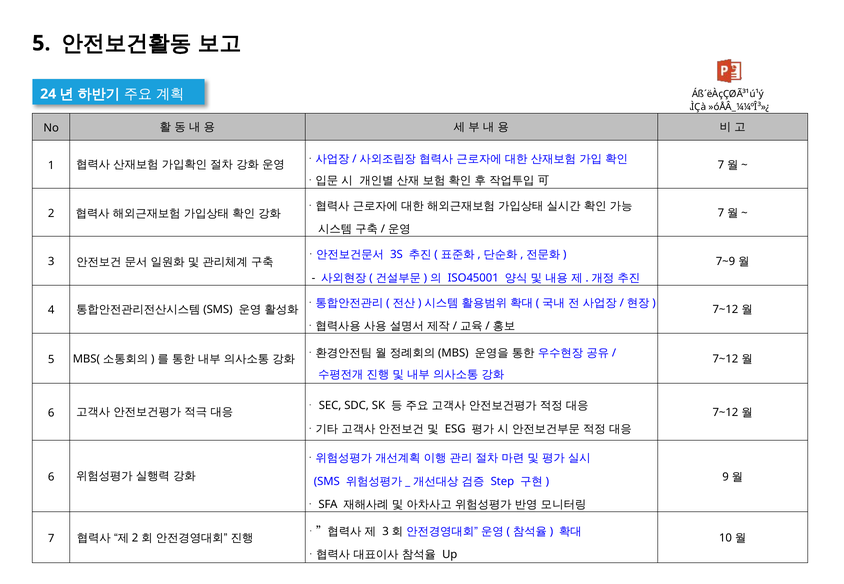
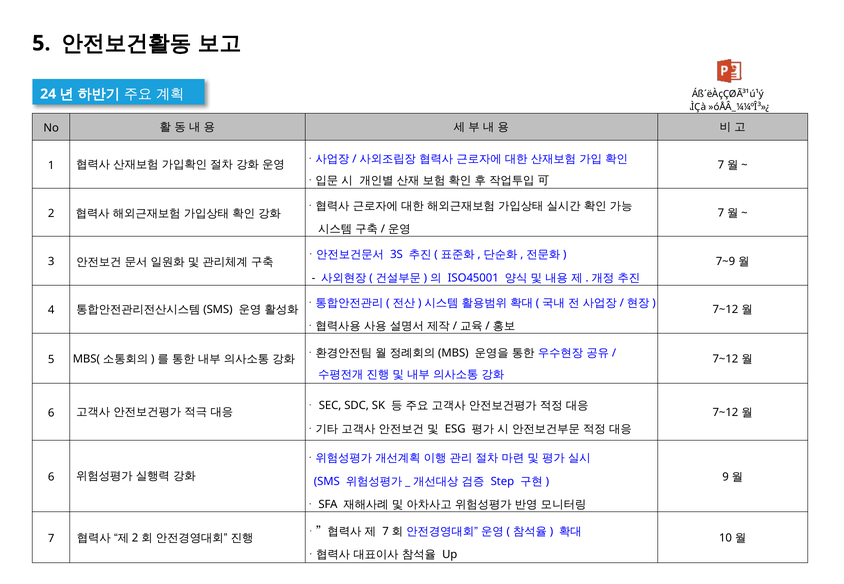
3: 3 -> 7 (386, 532)
